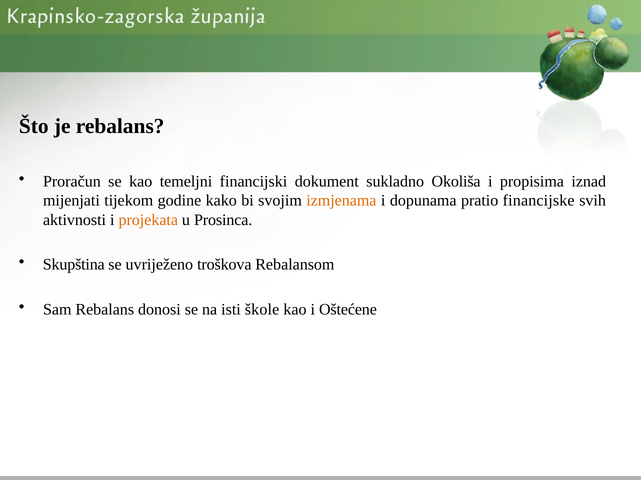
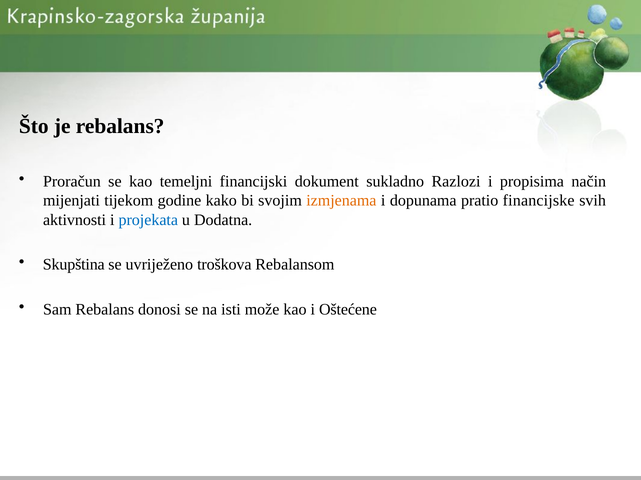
Okoliša: Okoliša -> Razlozi (456, 182)
iznad: iznad -> način (589, 182)
projekata colour: orange -> blue (148, 220)
Prosinca: Prosinca -> Dodatna (223, 220)
škole: škole -> može (262, 310)
